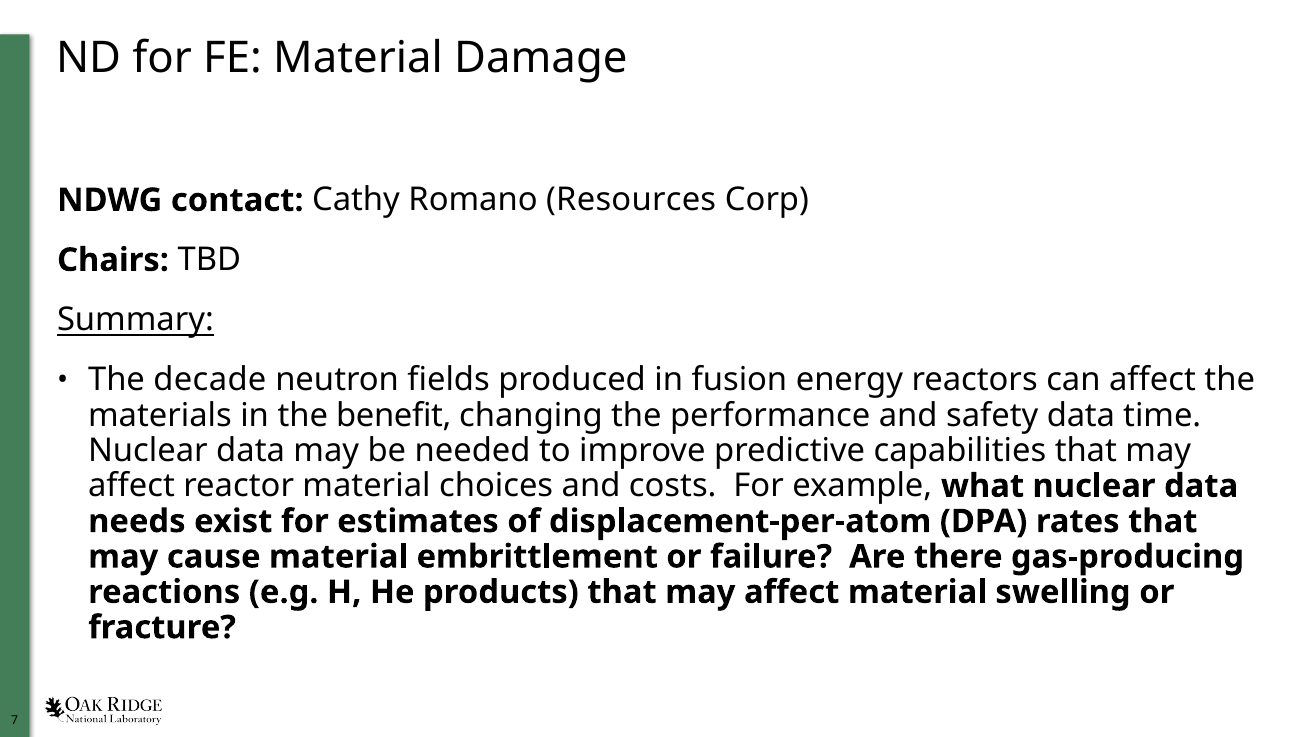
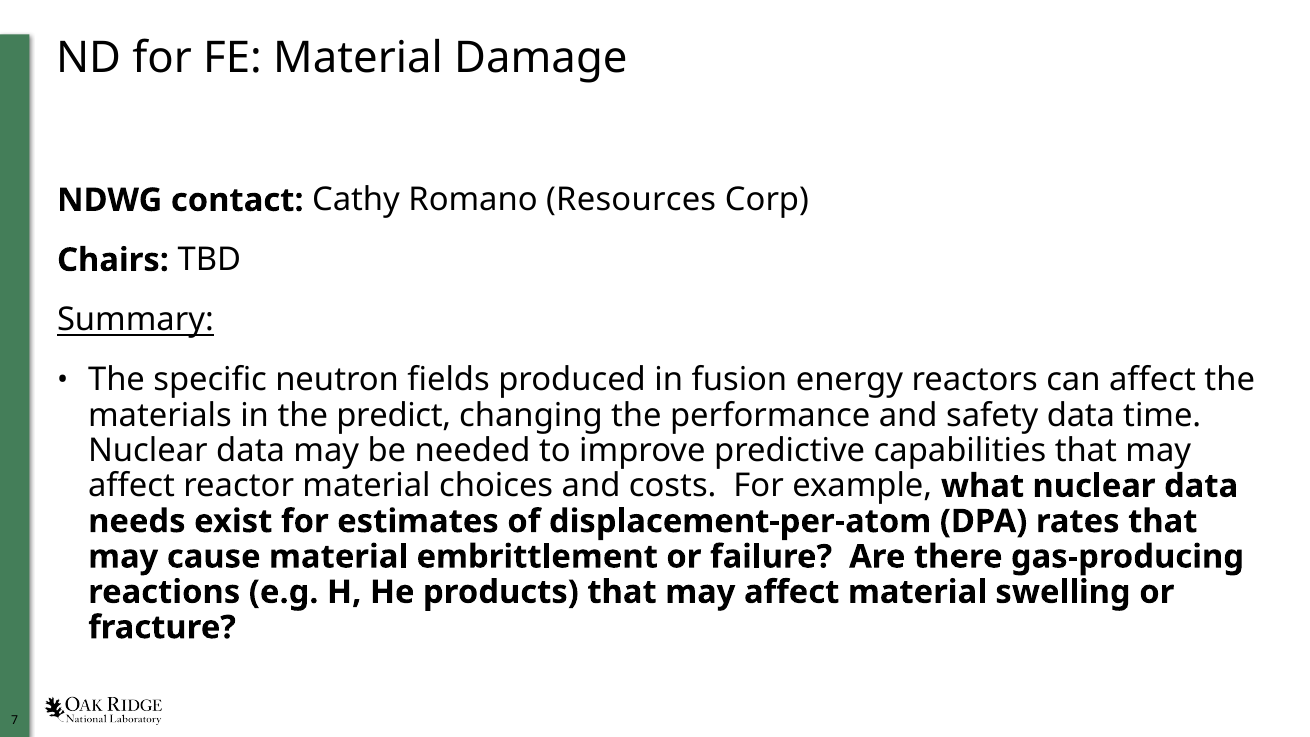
decade: decade -> specific (210, 380)
benefit: benefit -> predict (394, 415)
